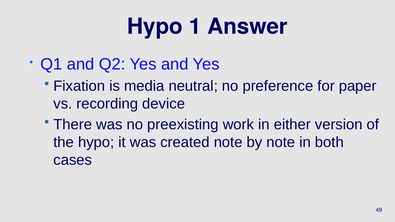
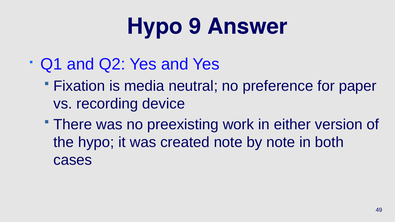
1: 1 -> 9 (195, 27)
